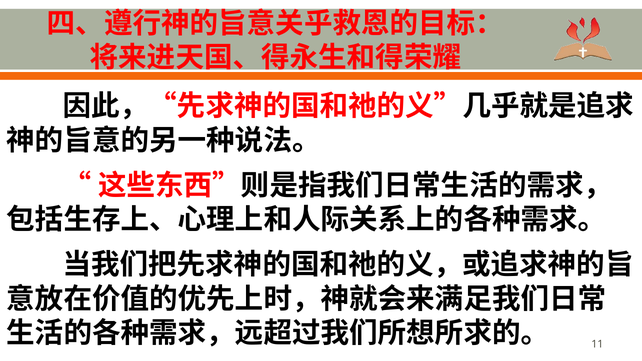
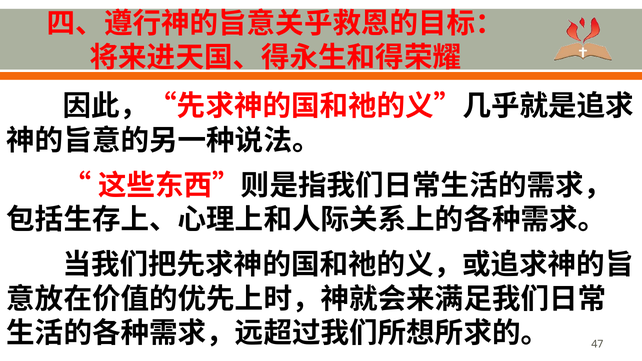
11: 11 -> 47 (597, 344)
